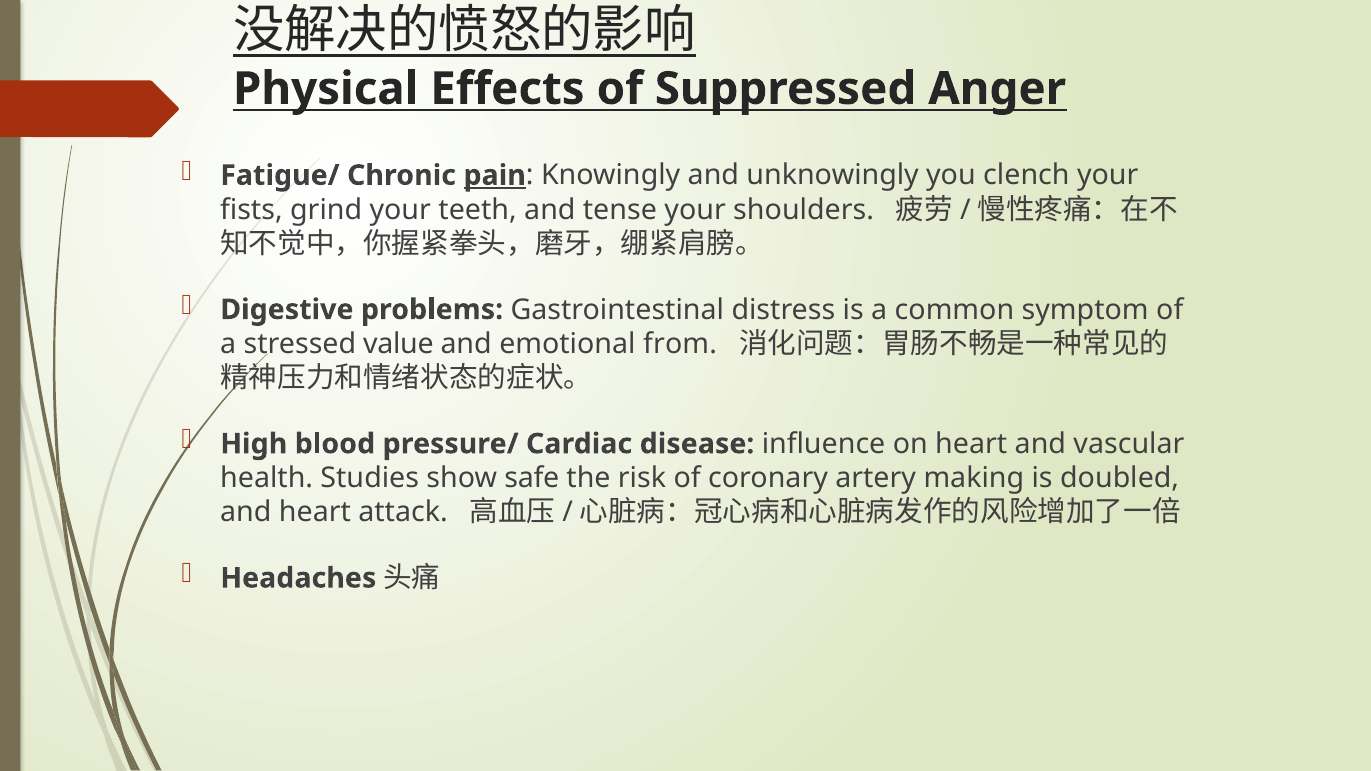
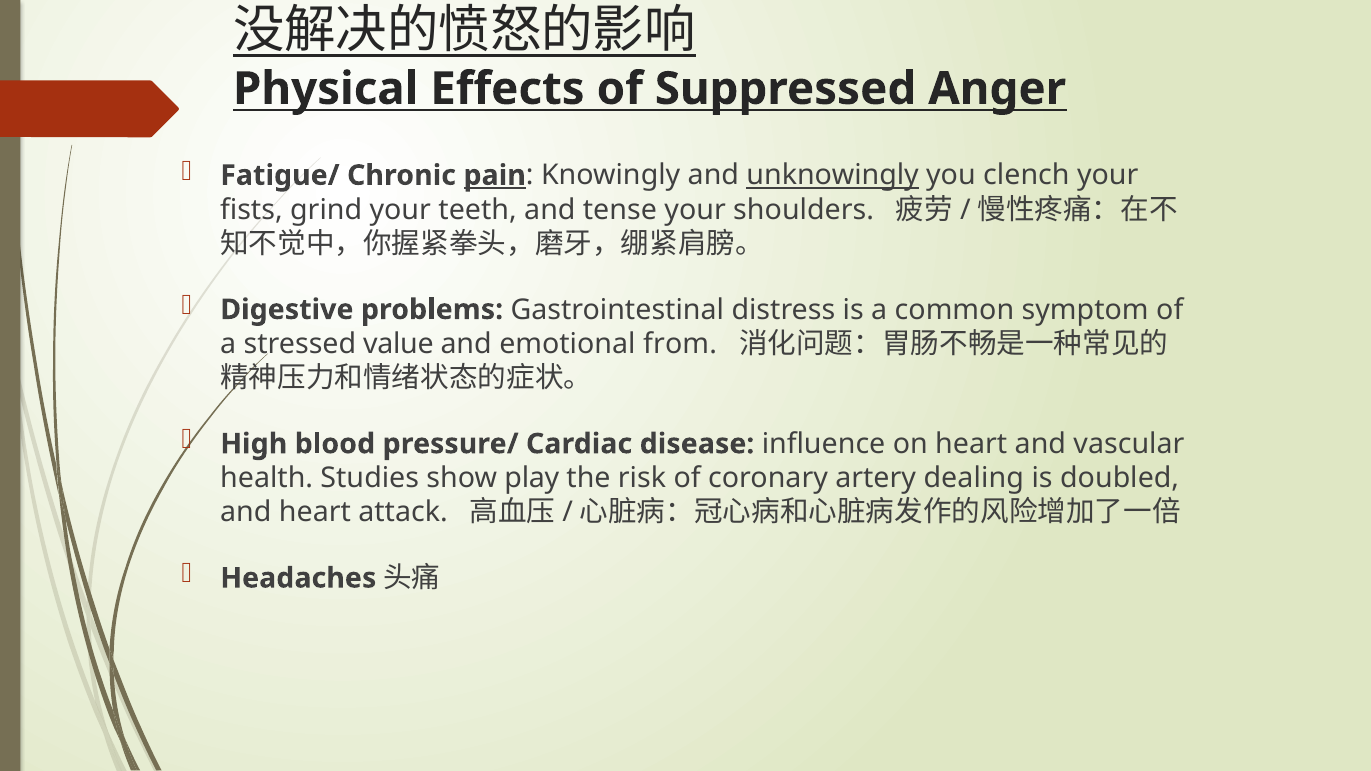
unknowingly underline: none -> present (833, 175)
safe: safe -> play (532, 478)
making: making -> dealing (974, 478)
